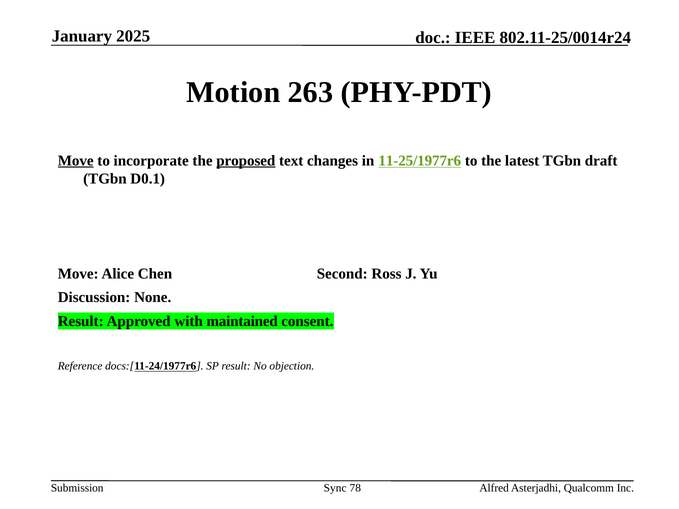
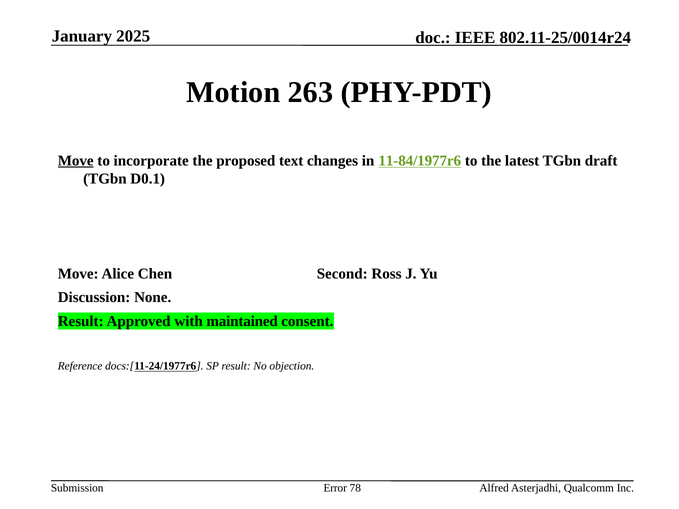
proposed underline: present -> none (246, 161)
11-25/1977r6: 11-25/1977r6 -> 11-84/1977r6 (420, 161)
Sync: Sync -> Error (335, 488)
